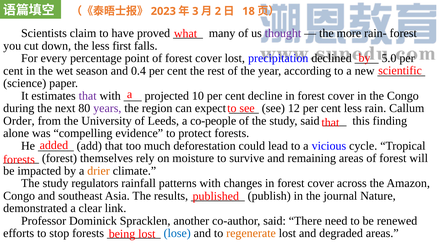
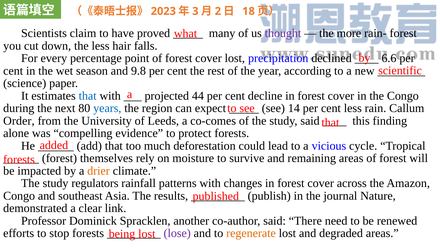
first: first -> hair (122, 46)
5.0: 5.0 -> 6.6 (389, 58)
0.4: 0.4 -> 9.8 (138, 71)
that colour: purple -> blue (88, 96)
10: 10 -> 44 (198, 96)
years colour: purple -> blue (107, 108)
12: 12 -> 14 (294, 108)
co-people: co-people -> co-comes (213, 121)
lose colour: blue -> purple (177, 233)
